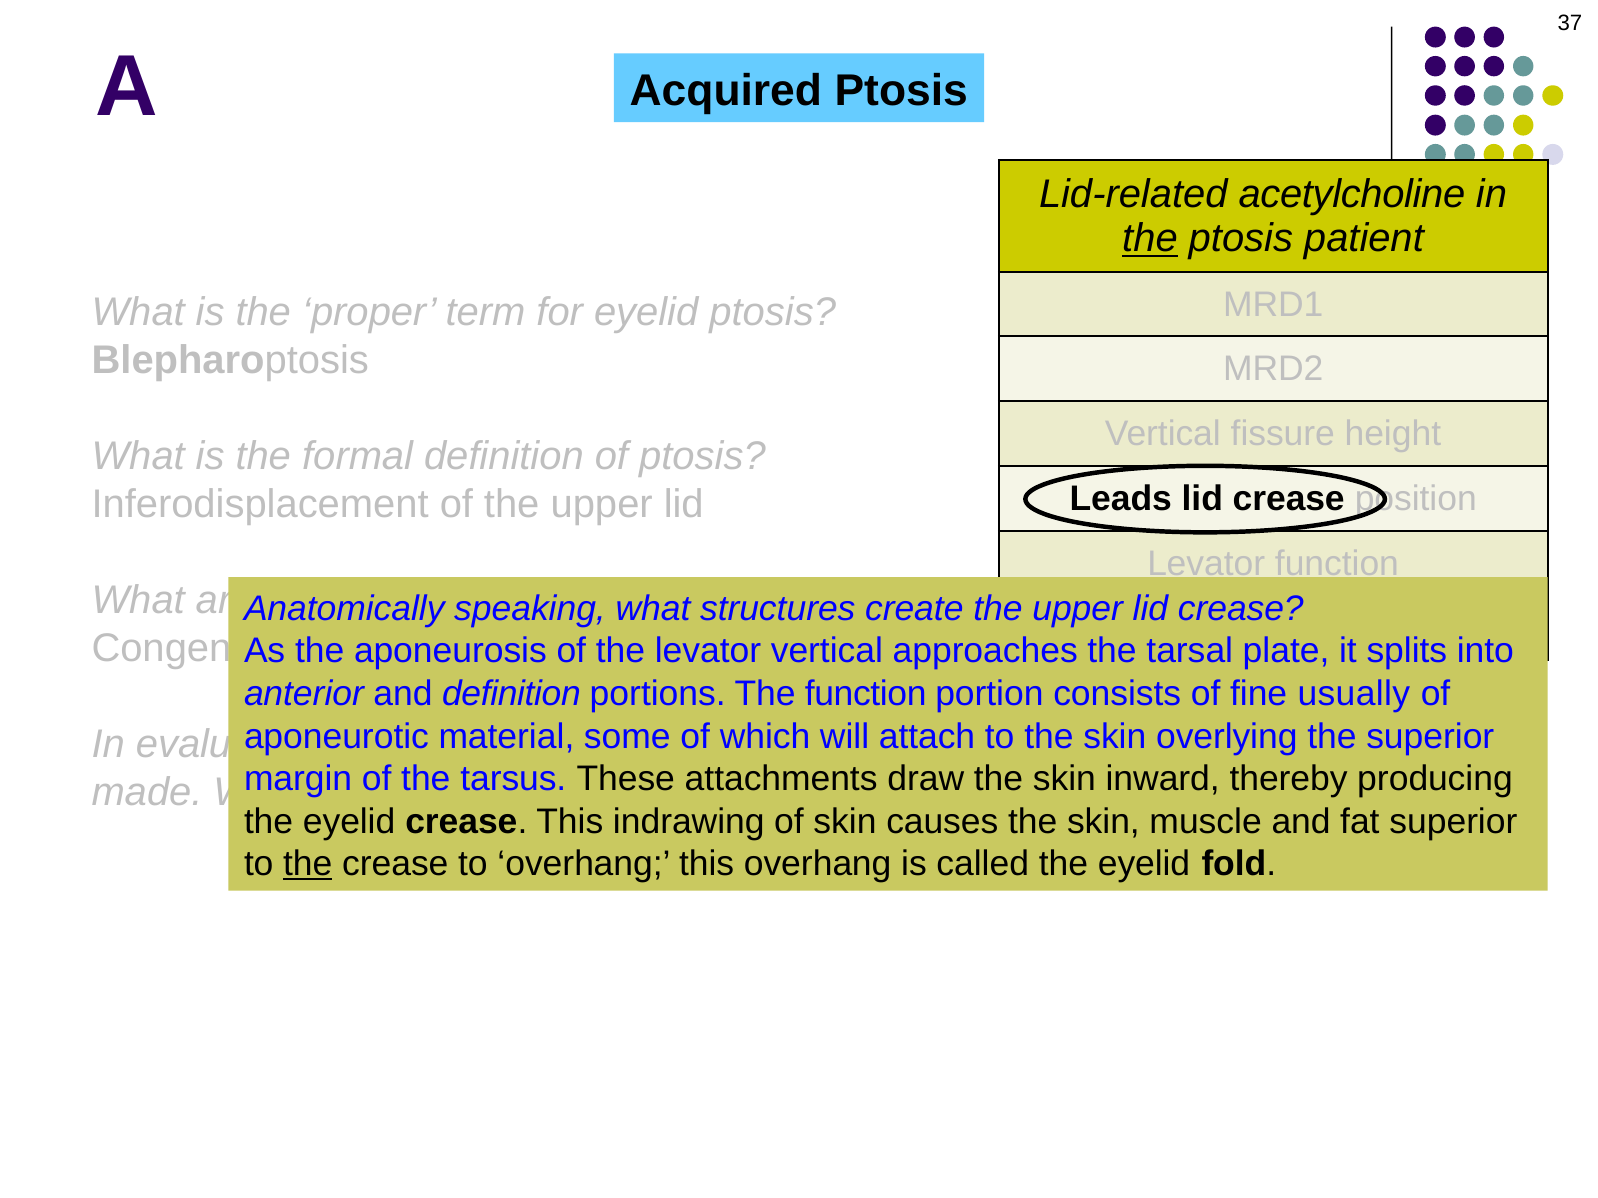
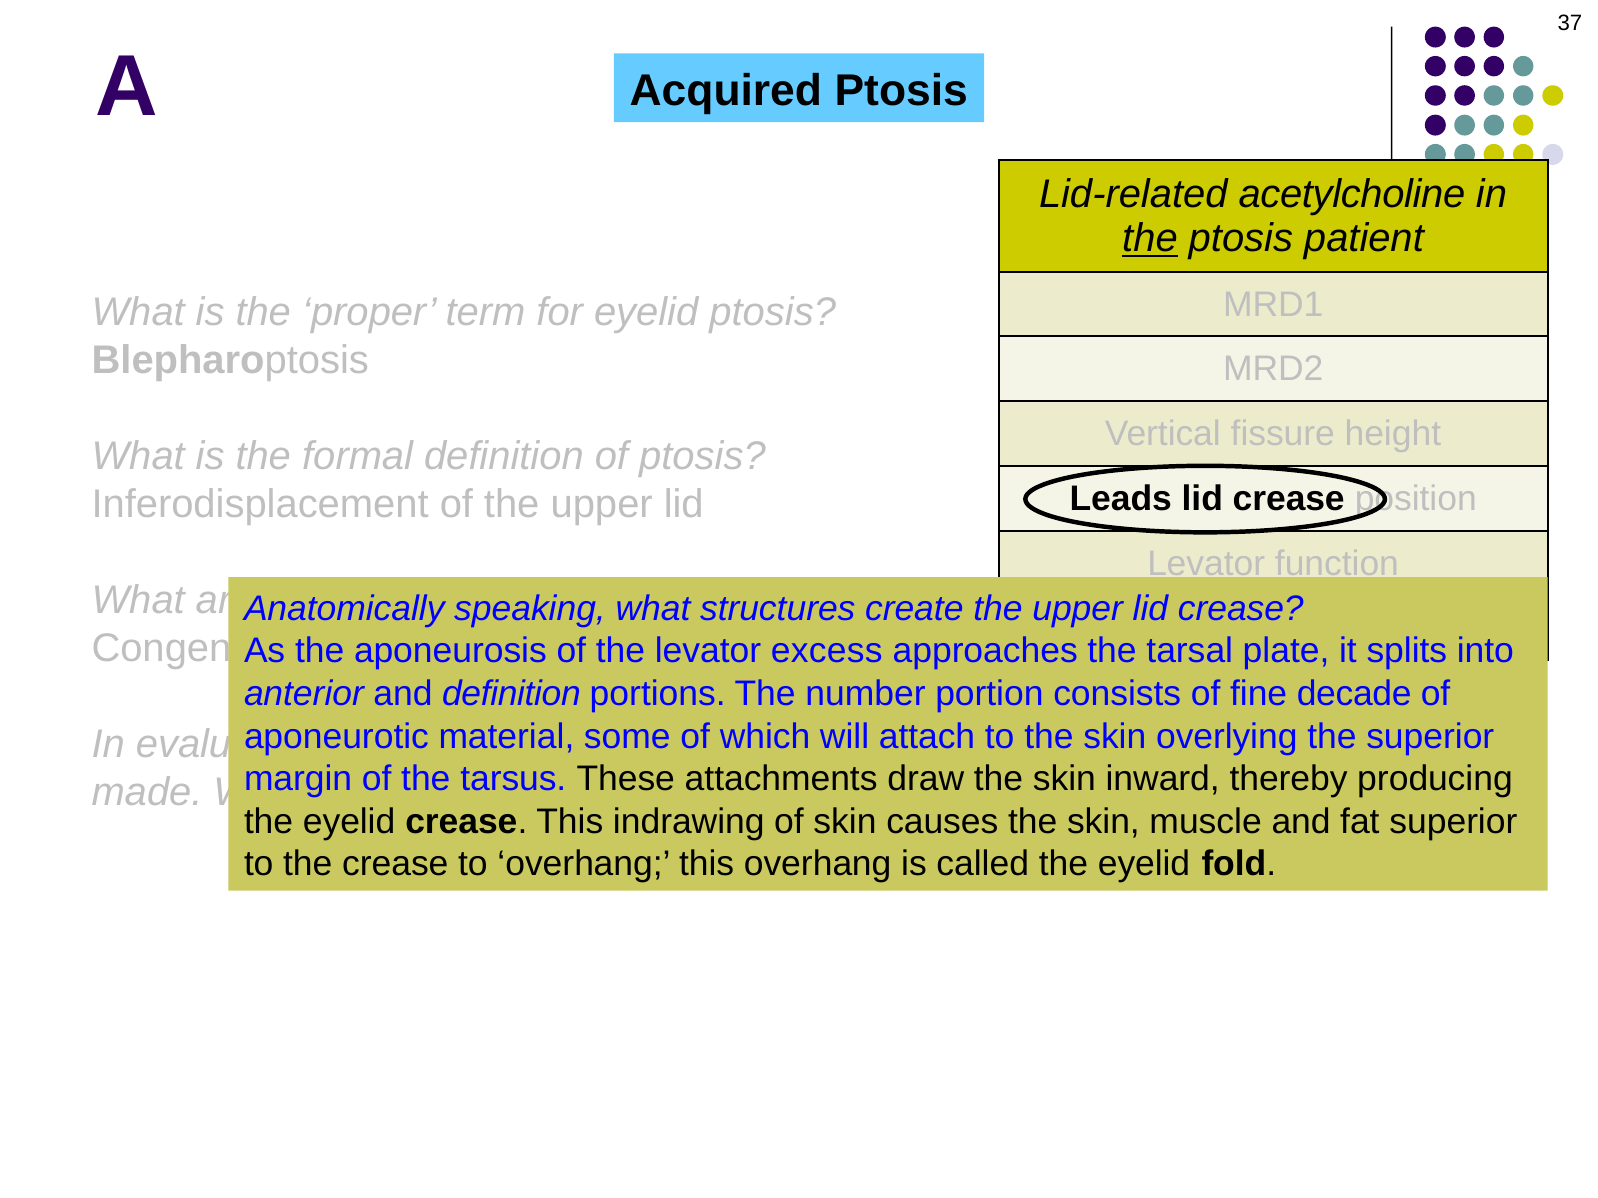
levator vertical: vertical -> excess (827, 652)
The function: function -> number (866, 694)
usually: usually -> decade (1354, 694)
the underline: present -> none (308, 864)
